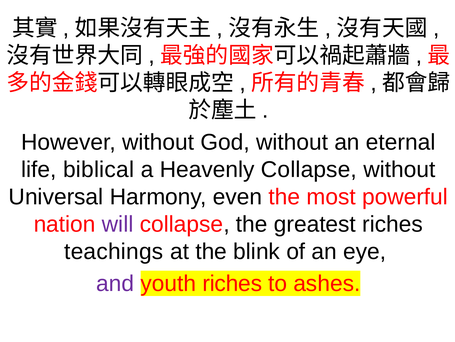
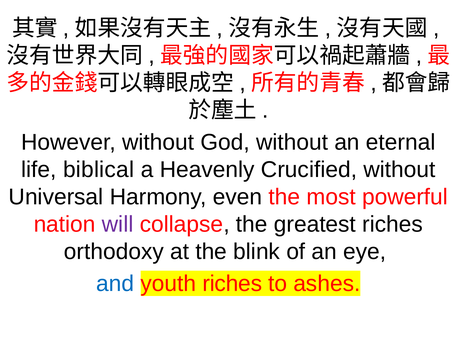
Heavenly Collapse: Collapse -> Crucified (309, 169)
teachings: teachings -> orthodoxy (114, 251)
and colour: purple -> blue (115, 283)
